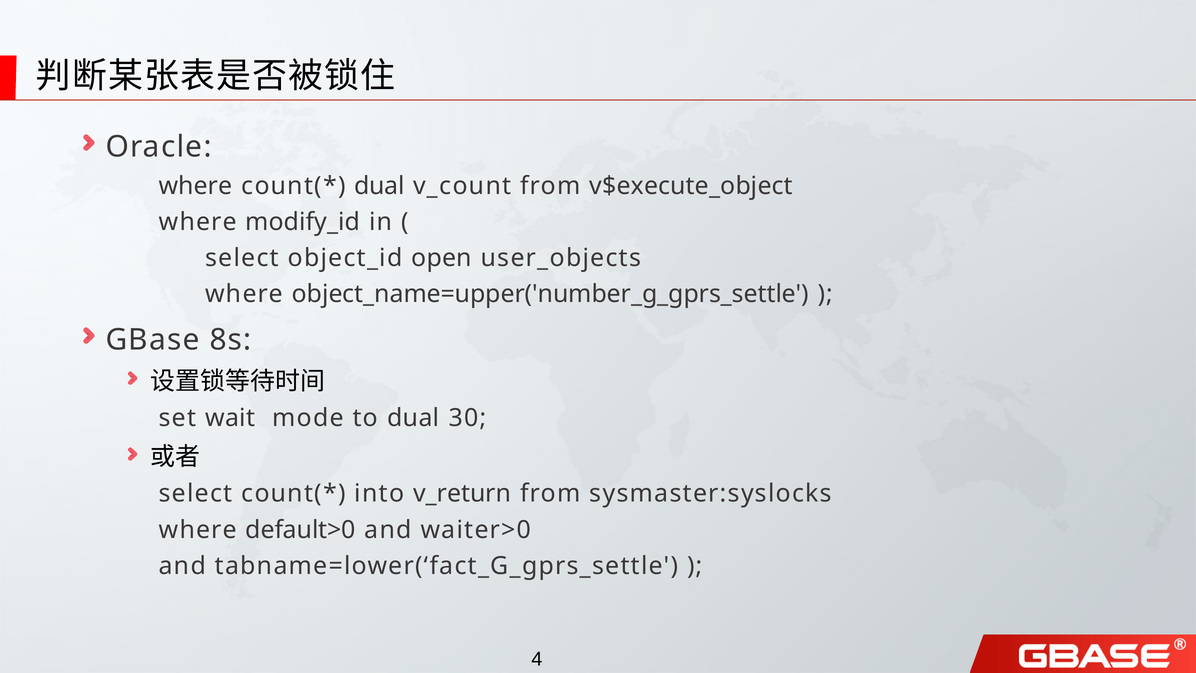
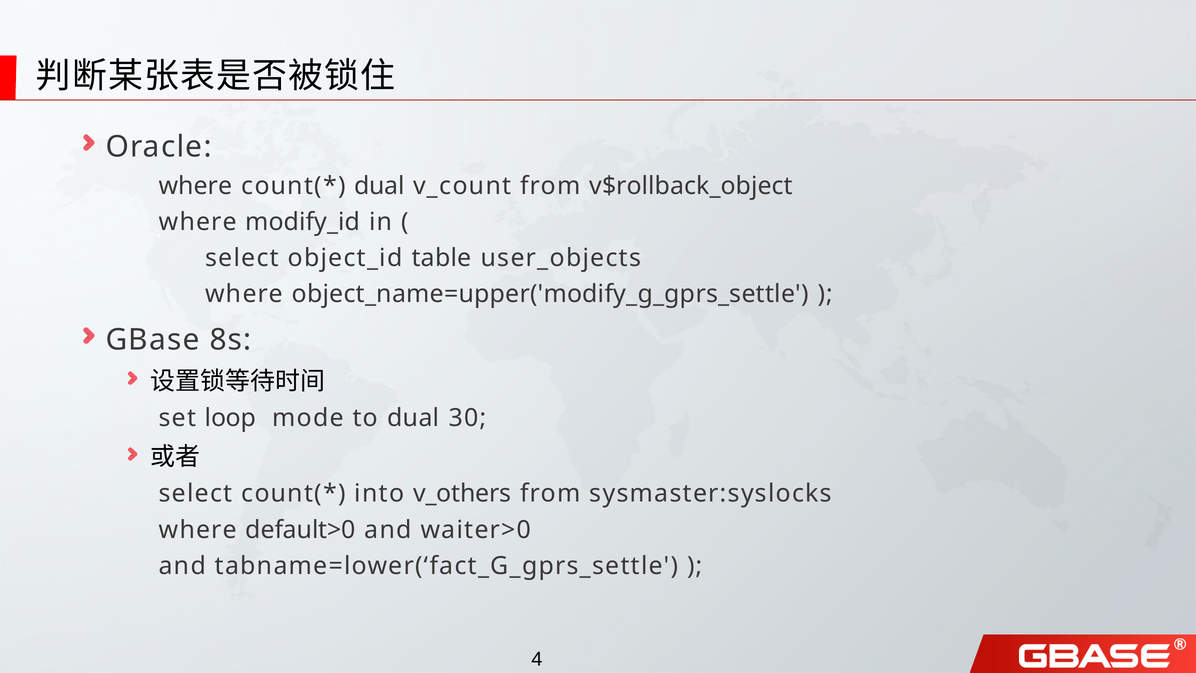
v$execute_object: v$execute_object -> v$rollback_object (691, 186)
open: open -> table (441, 258)
object_name=upper('number_g_gprs_settle: object_name=upper('number_g_gprs_settle -> object_name=upper('modify_g_gprs_settle (550, 294)
wait: wait -> loop (230, 418)
v_return: v_return -> v_others (462, 493)
